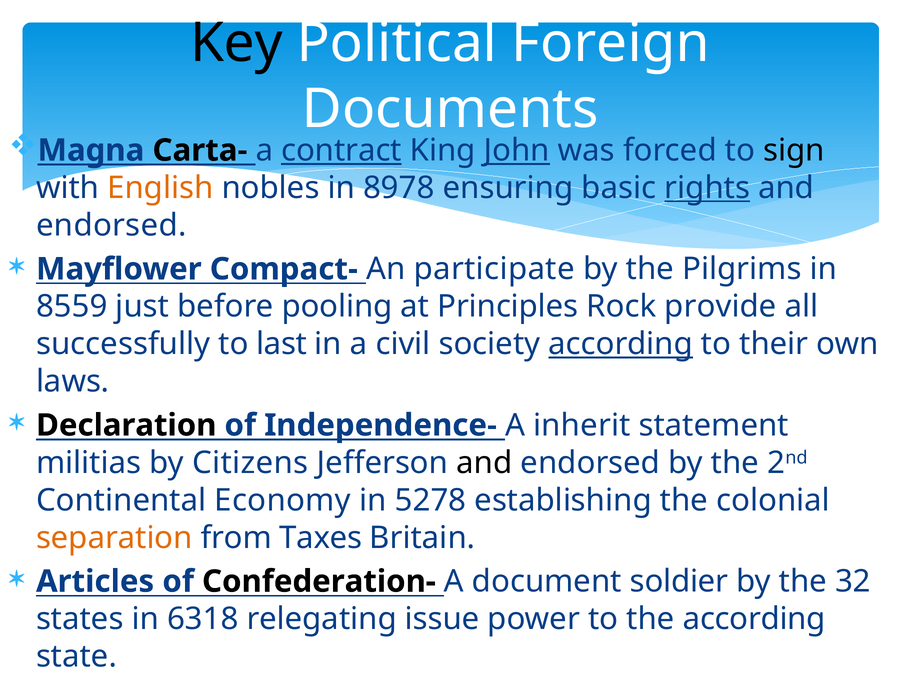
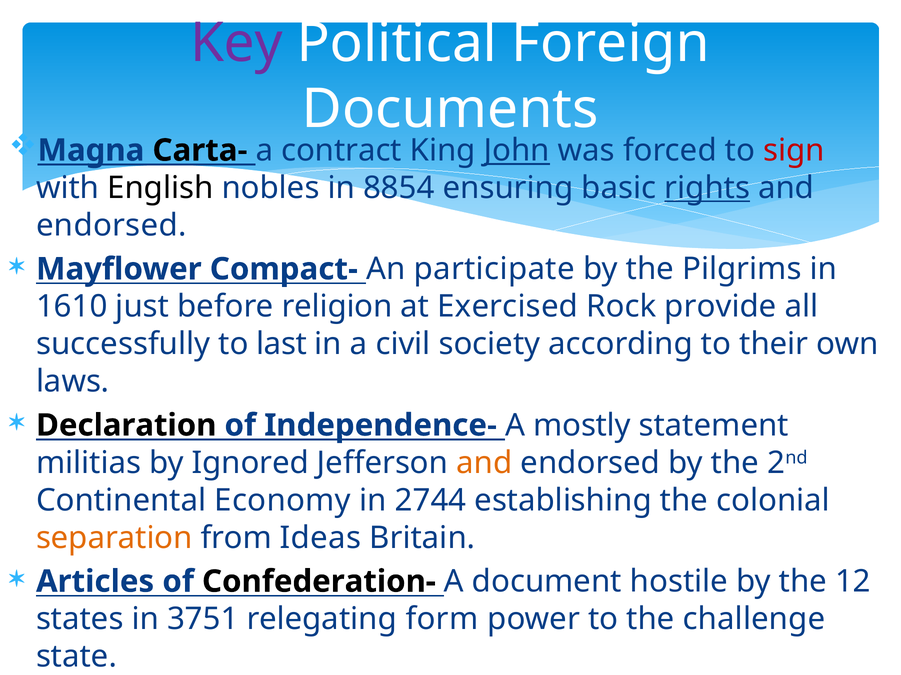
Key colour: black -> purple (236, 43)
contract underline: present -> none (341, 151)
sign colour: black -> red (794, 151)
English colour: orange -> black (160, 188)
8978: 8978 -> 8854 (399, 188)
8559: 8559 -> 1610 (72, 307)
pooling: pooling -> religion (337, 307)
Principles: Principles -> Exercised (508, 307)
according underline: present -> none (621, 344)
inherit: inherit -> mostly (582, 426)
Citizens: Citizens -> Ignored (250, 463)
and colour: black -> orange (484, 463)
5278: 5278 -> 2744 (431, 501)
Taxes: Taxes -> Ideas (320, 538)
soldier: soldier -> hostile (679, 582)
32: 32 -> 12 (853, 582)
6318: 6318 -> 3751 (203, 620)
issue: issue -> form (442, 620)
the according: according -> challenge (754, 620)
